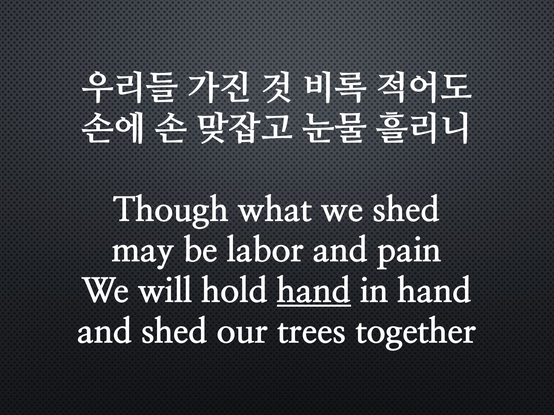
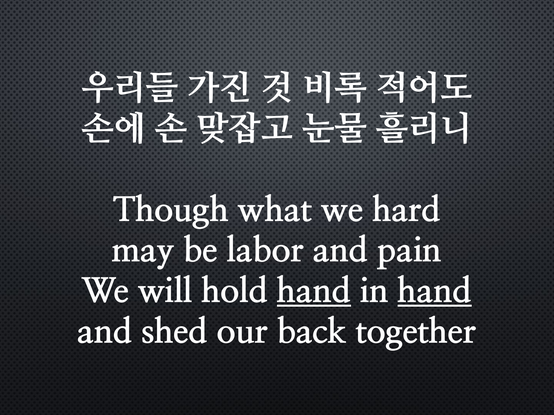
we shed: shed -> hard (406, 210)
hand underline: none -> present (435, 291)
trees: trees -> back (312, 332)
